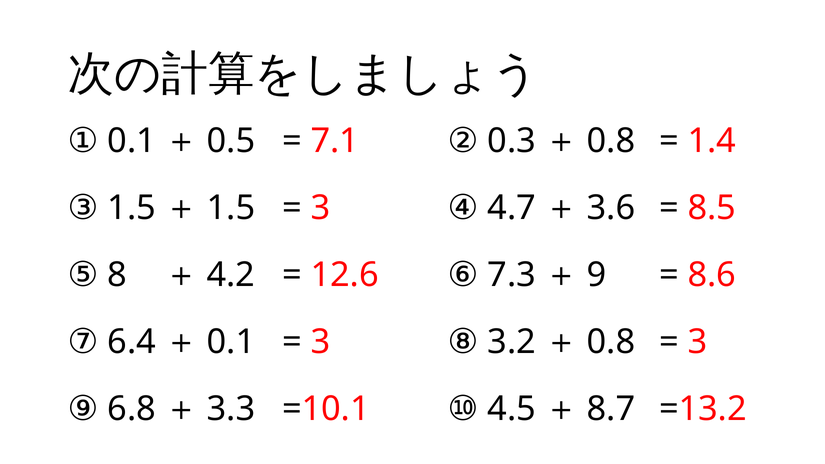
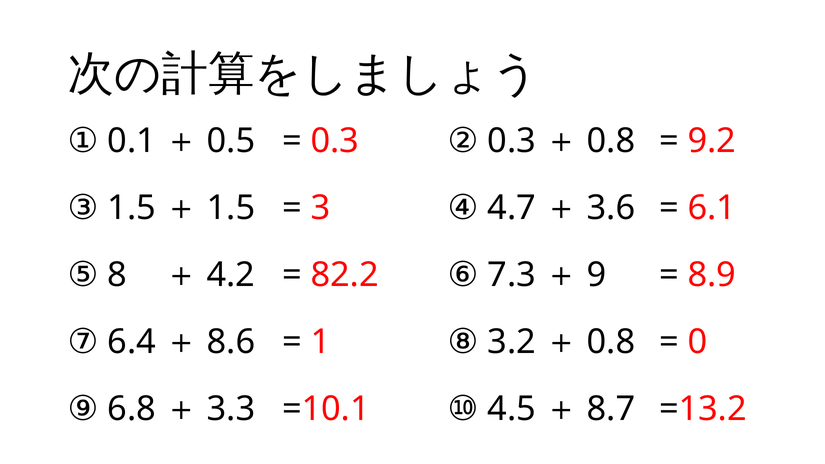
7.1: 7.1 -> 0.3 (335, 141)
1.4: 1.4 -> 9.2 (712, 141)
8.5: 8.5 -> 6.1 (712, 208)
12.6: 12.6 -> 82.2 (345, 275)
8.6: 8.6 -> 8.9 (712, 275)
0.1: 0.1 -> 8.6 (231, 342)
3: 3 -> 1 (321, 342)
3: 3 -> 0 (697, 342)
